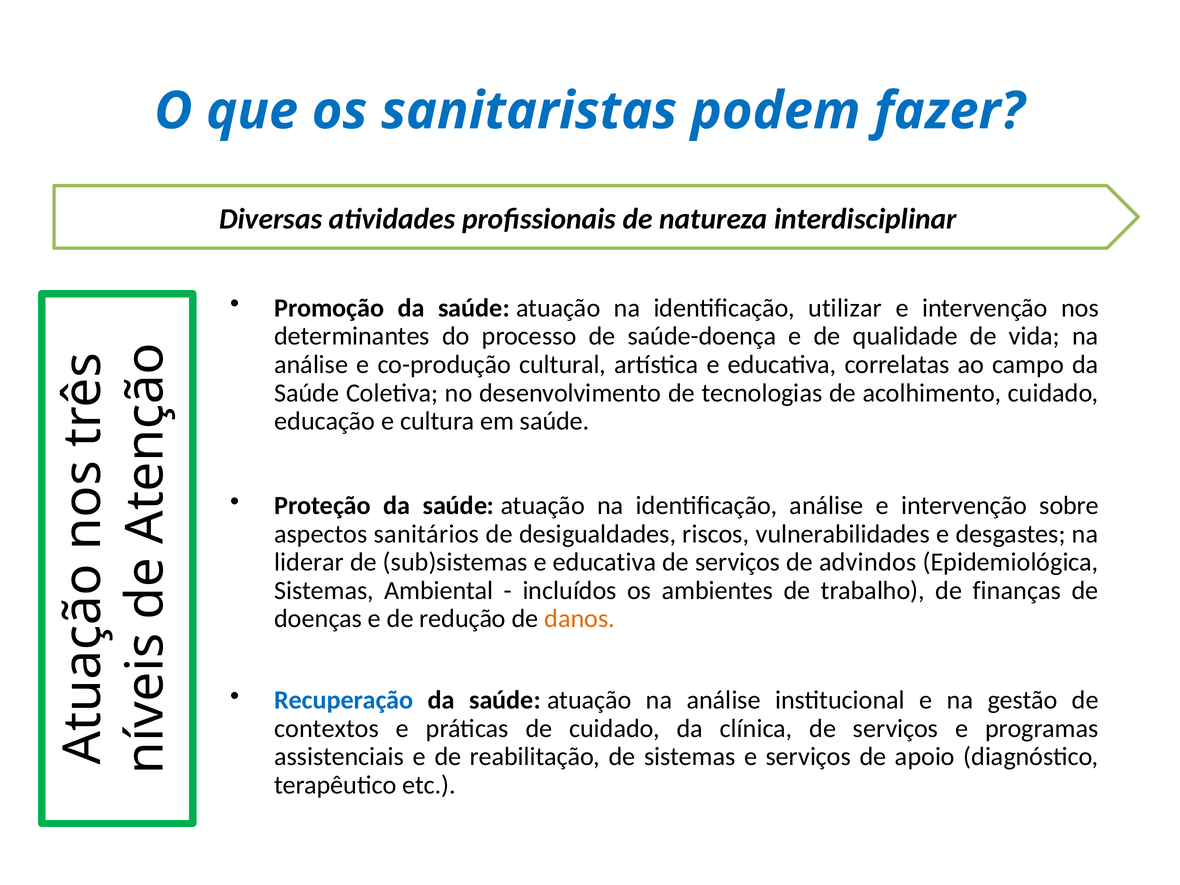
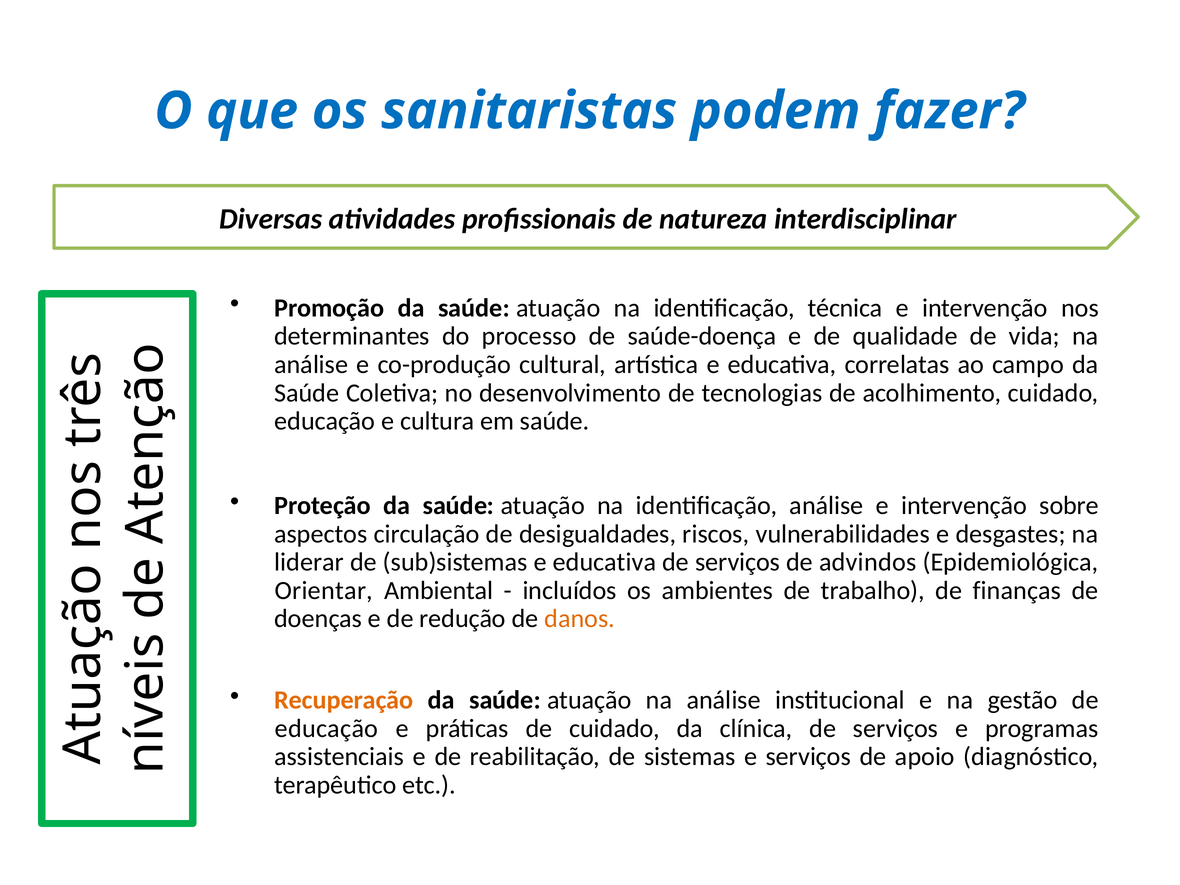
utilizar: utilizar -> técnica (845, 308)
sanitários: sanitários -> circulação (427, 534)
Sistemas: Sistemas -> Orientar (324, 591)
Recuperação colour: blue -> orange (344, 700)
contextos: contextos -> educação (326, 728)
